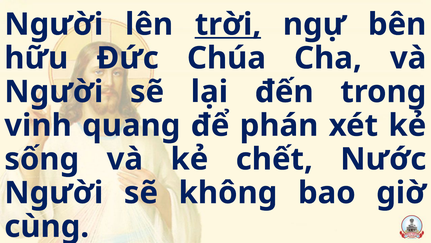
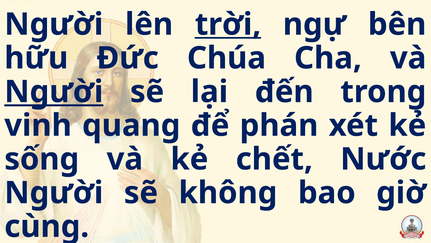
Người underline: none -> present (54, 92)
